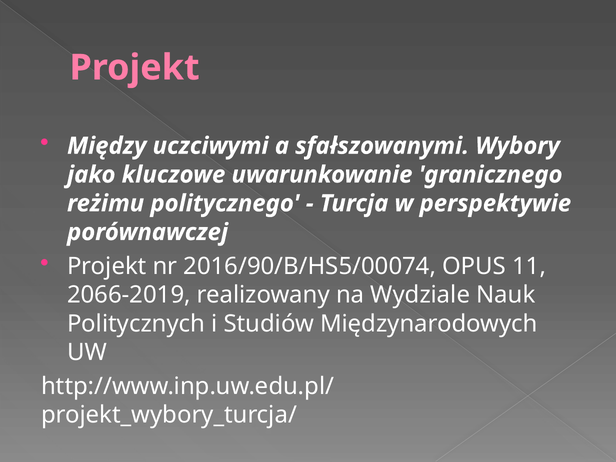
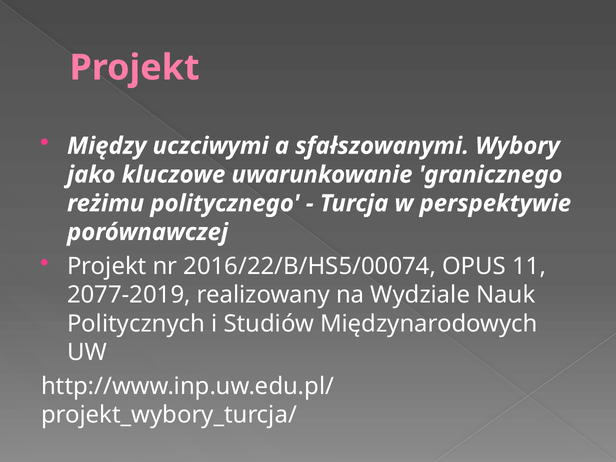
2016/90/B/HS5/00074: 2016/90/B/HS5/00074 -> 2016/22/B/HS5/00074 (310, 266)
2066-2019: 2066-2019 -> 2077-2019 (129, 295)
